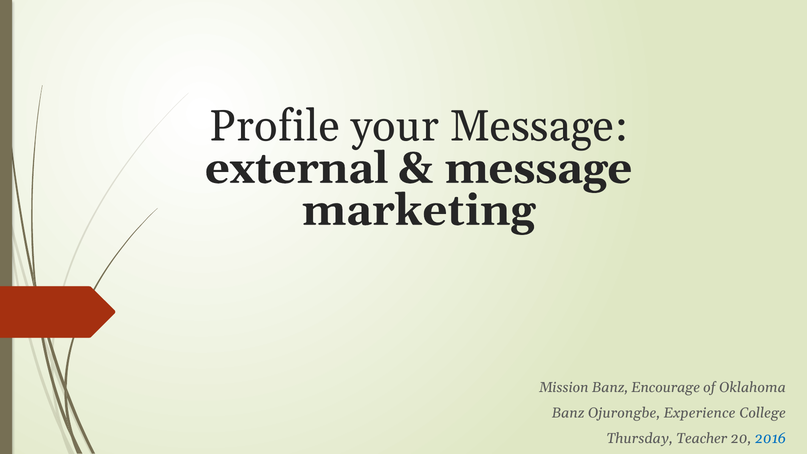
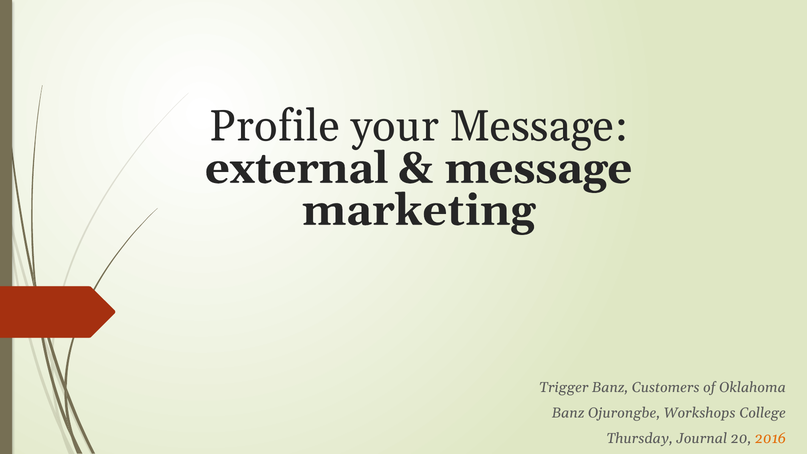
Mission: Mission -> Trigger (564, 388)
Encourage: Encourage -> Customers (666, 388)
Experience: Experience -> Workshops (700, 413)
Teacher: Teacher -> Journal (702, 439)
2016 colour: blue -> orange (770, 439)
